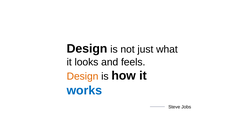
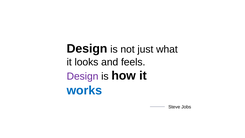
Design colour: orange -> purple (83, 76)
